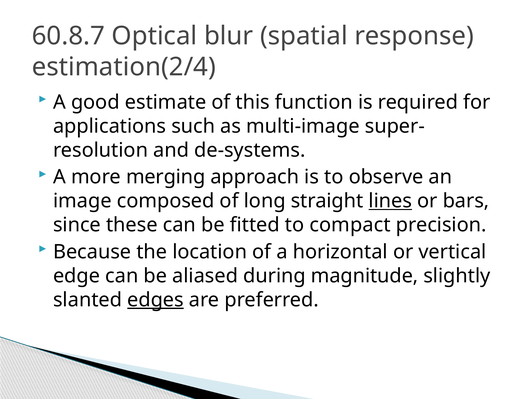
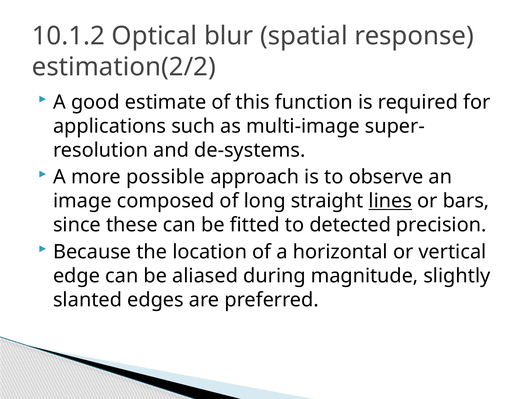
60.8.7: 60.8.7 -> 10.1.2 (68, 36)
estimation(2/4: estimation(2/4 -> estimation(2/2 (124, 67)
merging: merging -> possible (166, 177)
compact: compact -> detected (350, 225)
edges underline: present -> none (155, 300)
